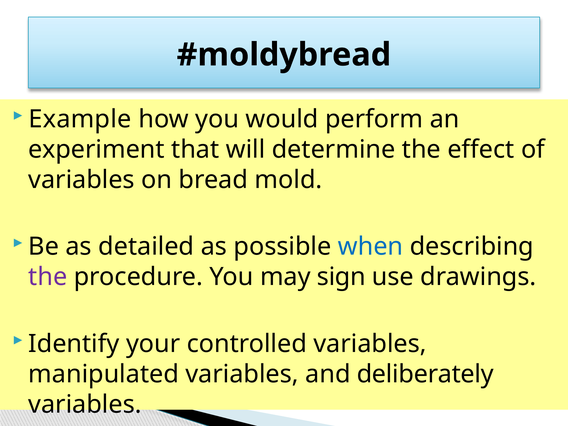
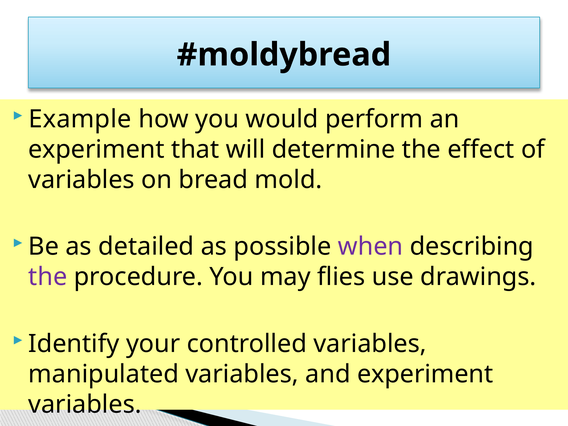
when colour: blue -> purple (371, 247)
sign: sign -> flies (341, 277)
and deliberately: deliberately -> experiment (425, 374)
